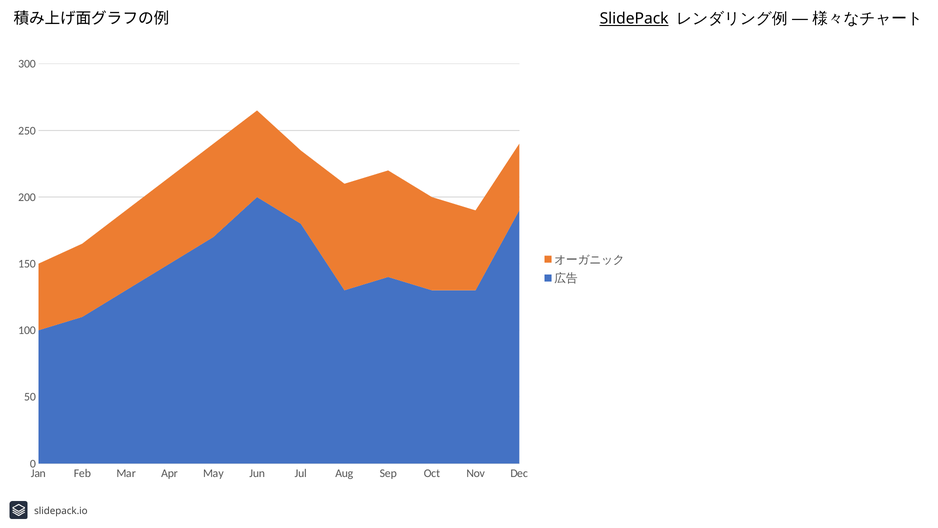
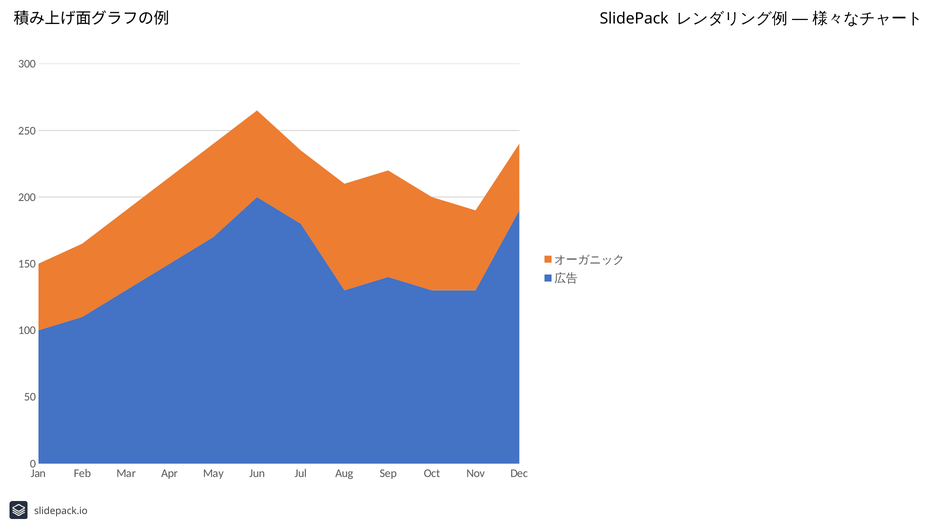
SlidePack underline: present -> none (634, 19)
